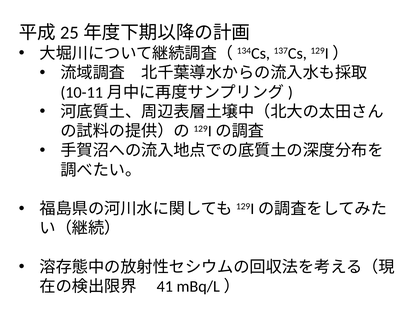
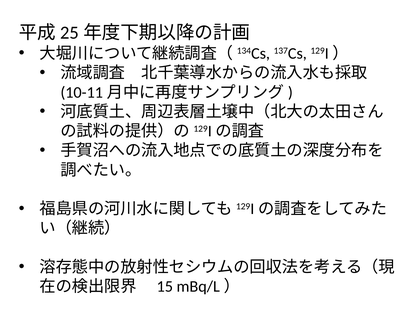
41: 41 -> 15 (165, 287)
